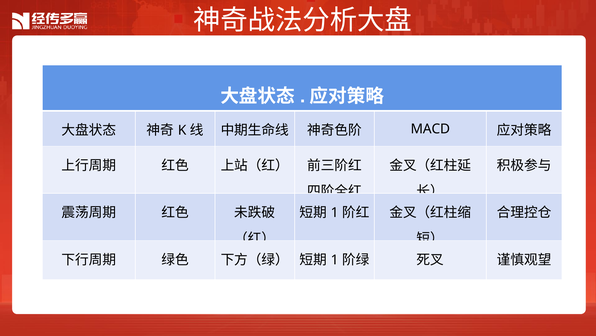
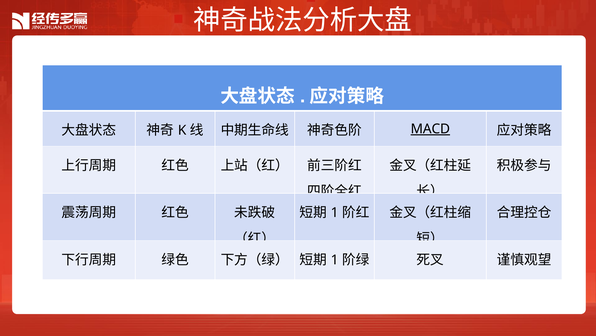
MACD underline: none -> present (430, 129)
